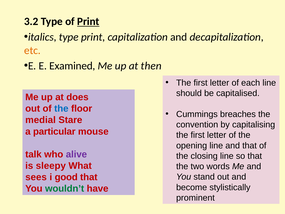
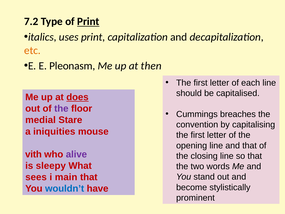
3.2: 3.2 -> 7.2 (31, 21)
italics type: type -> uses (69, 37)
Examined: Examined -> Pleonasm (72, 66)
does underline: none -> present (77, 97)
the colour: blue -> purple (61, 109)
particular: particular -> iniquities (54, 131)
talk: talk -> vith (33, 154)
good: good -> main (66, 177)
wouldn’t colour: green -> blue (65, 188)
